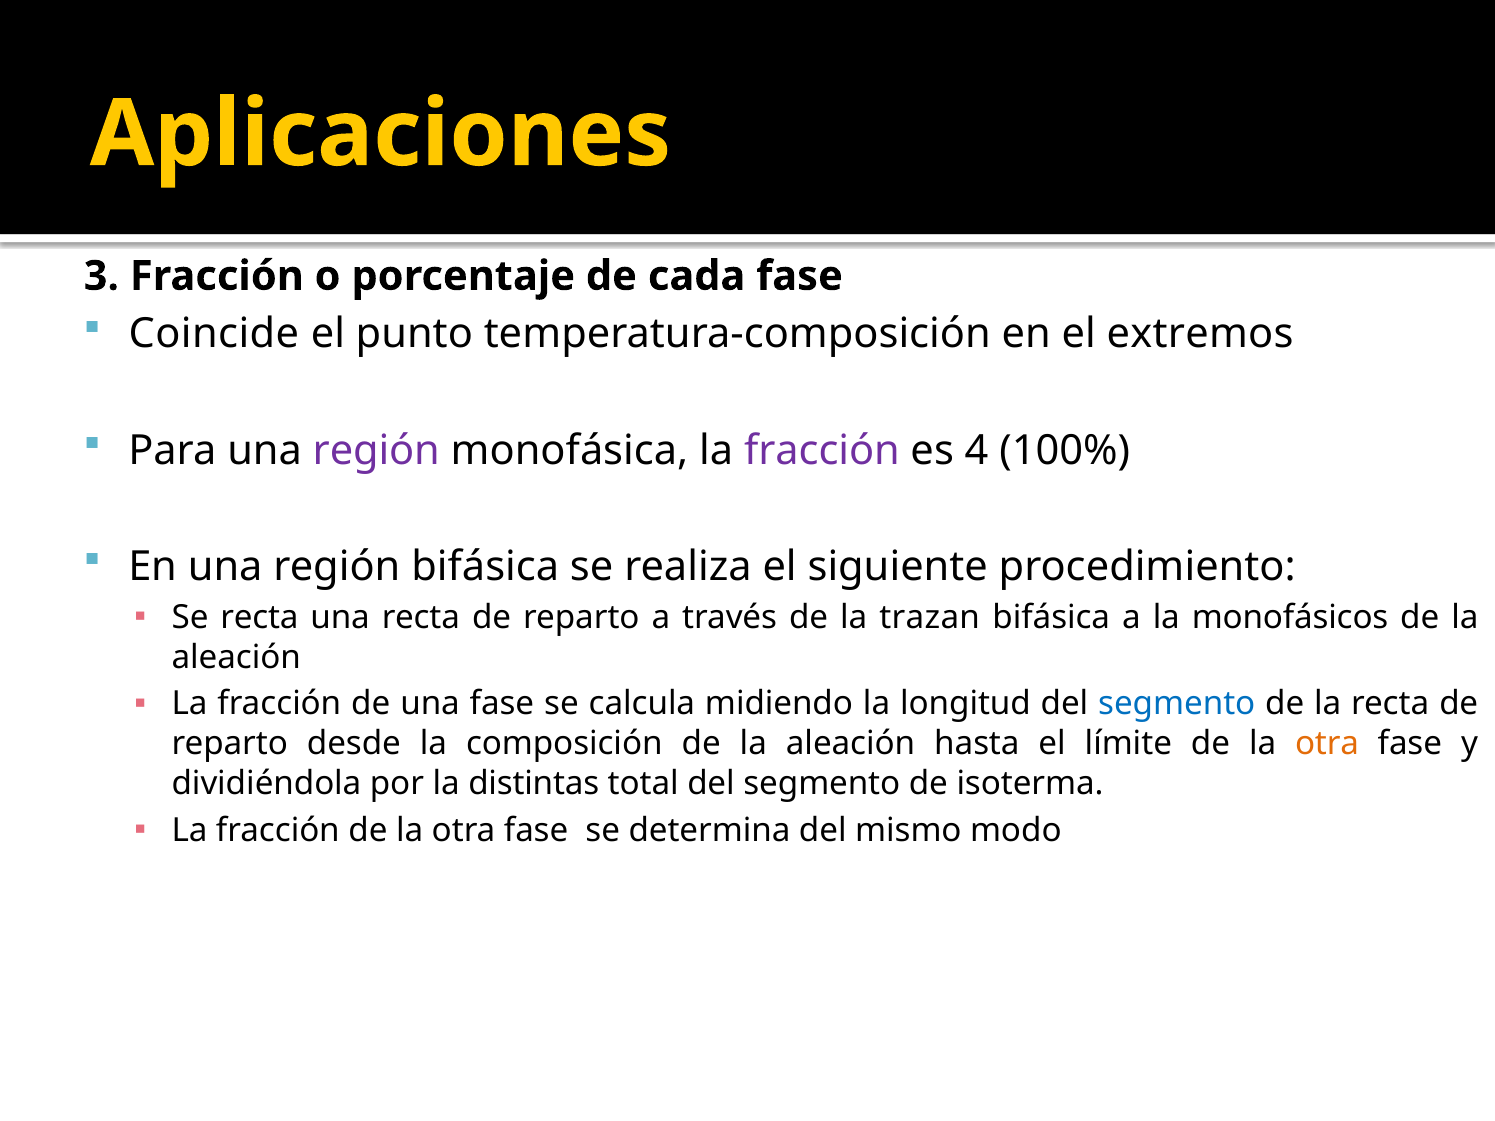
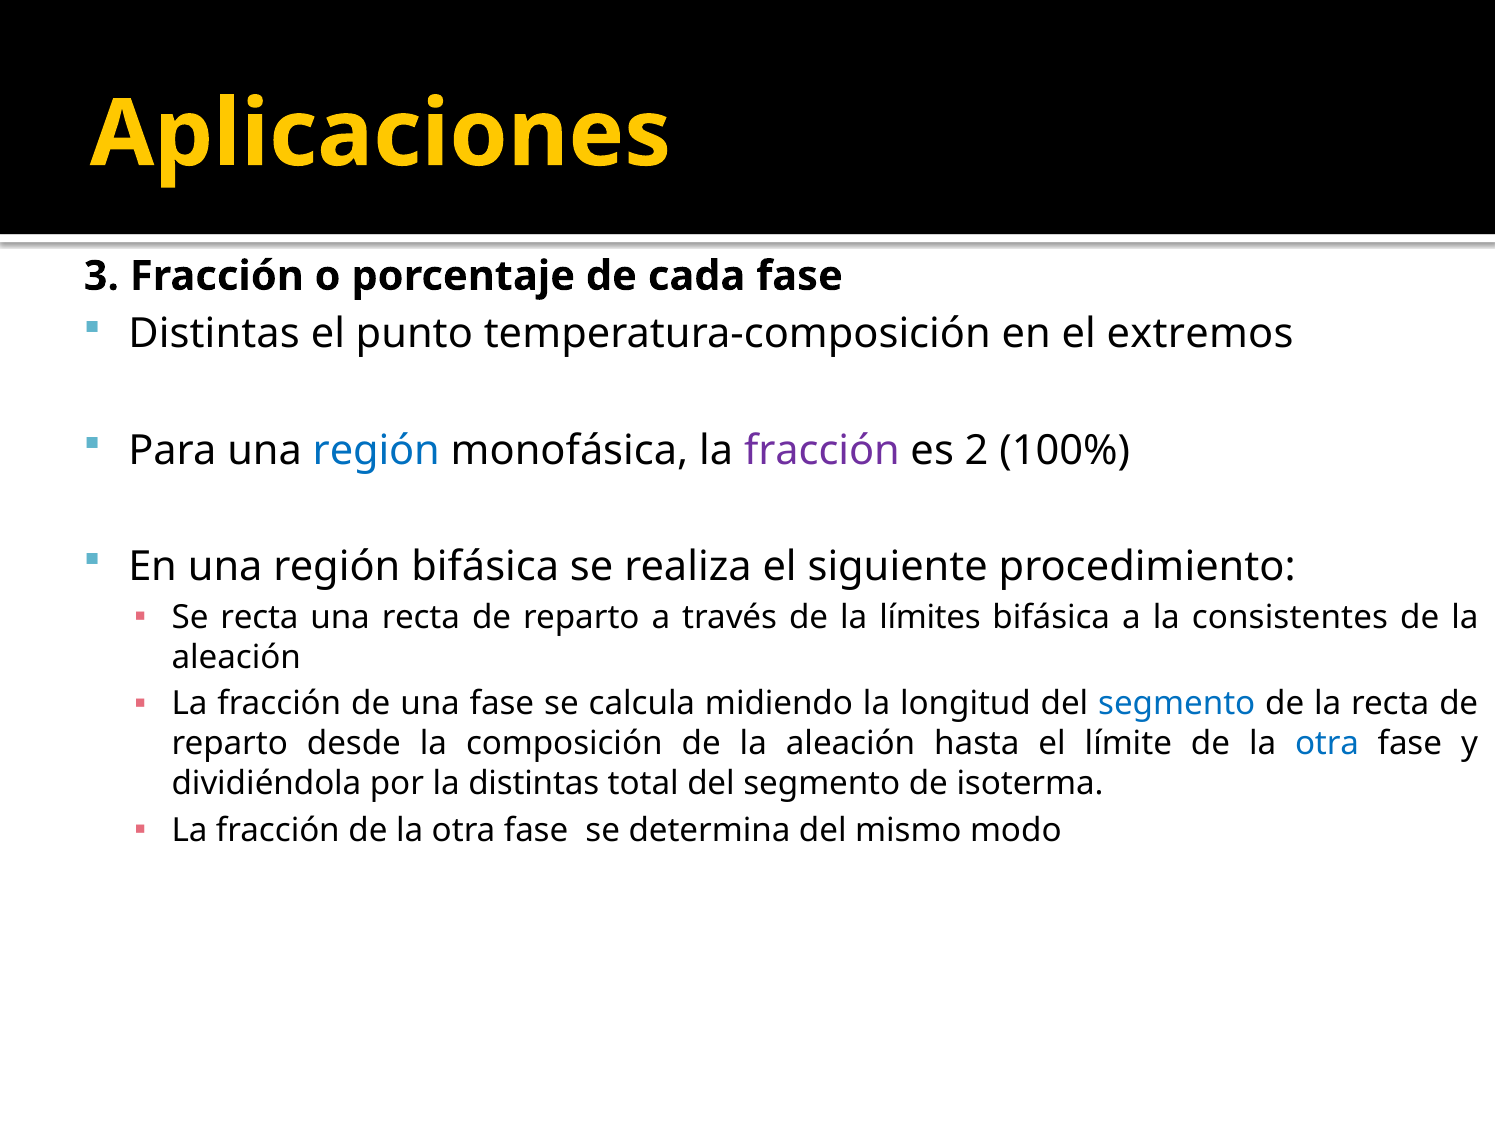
Coincide: Coincide -> Distintas (214, 334)
región colour: purple -> blue (376, 451)
4: 4 -> 2 (977, 451)
trazan: trazan -> límites (930, 618)
monofásicos: monofásicos -> consistentes (1290, 618)
otra colour: orange -> blue (1327, 744)
